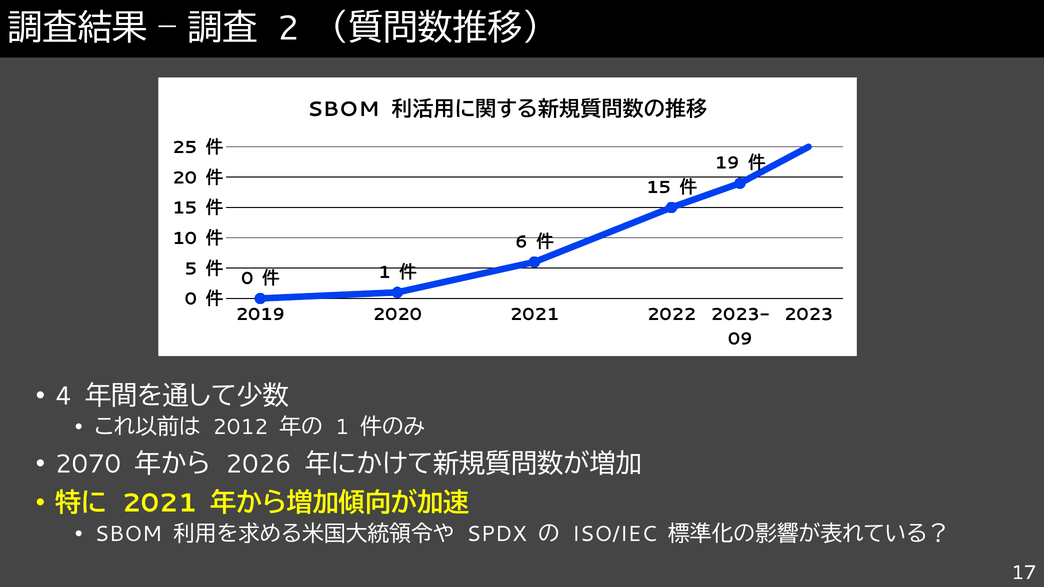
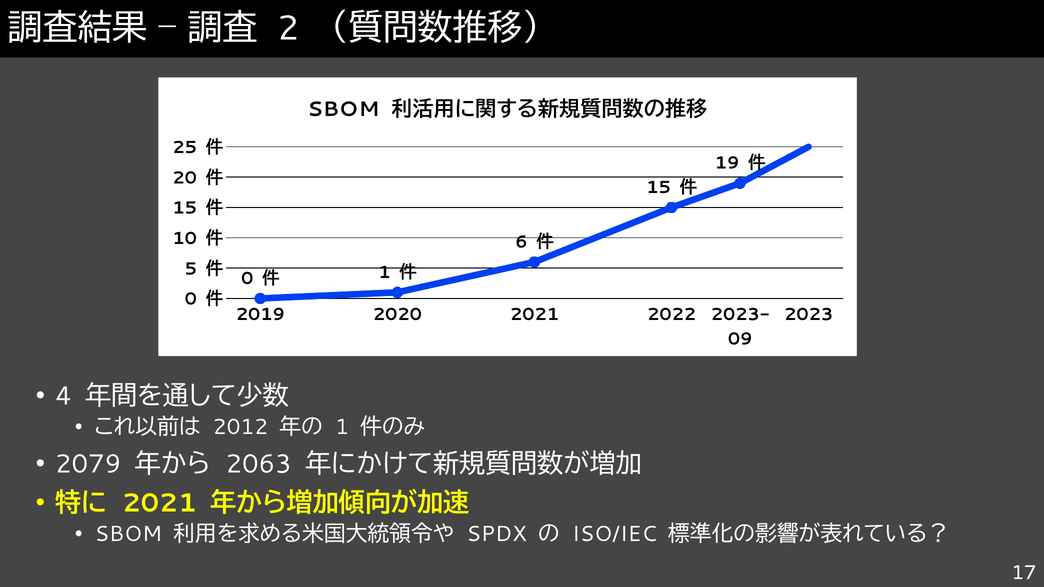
2070: 2070 -> 2079 (88, 464)
2026: 2026 -> 2063 (259, 464)
